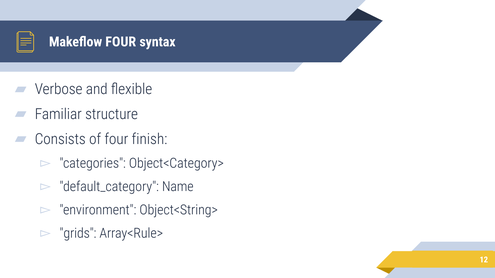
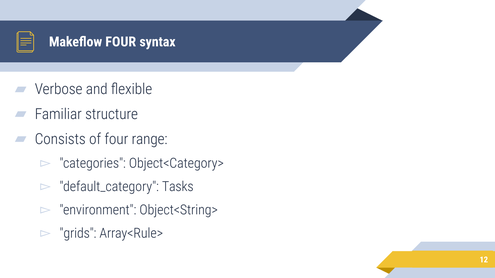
finish: finish -> range (150, 139)
Name: Name -> Tasks (178, 187)
